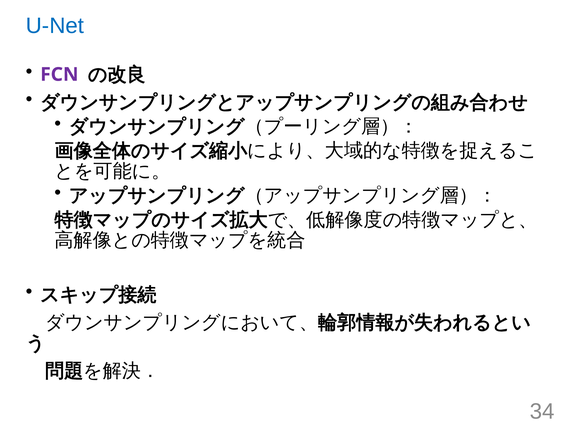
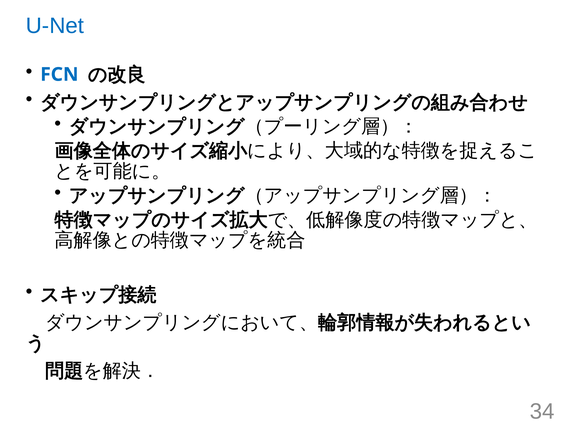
FCN colour: purple -> blue (59, 74)
